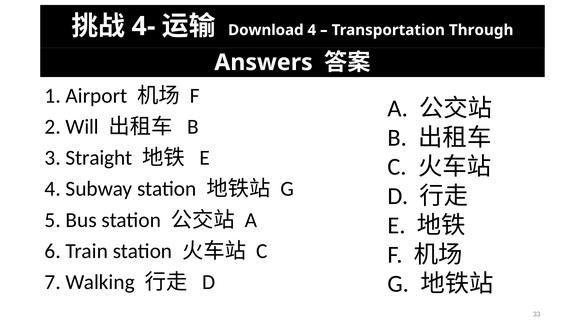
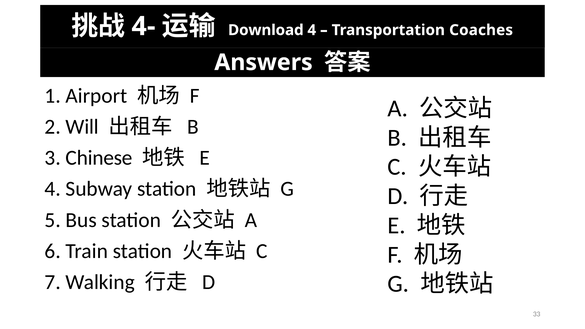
Through: Through -> Coaches (481, 30)
Straight: Straight -> Chinese (99, 158)
